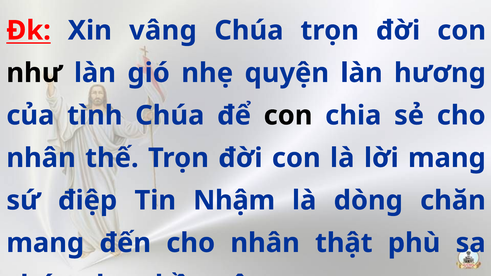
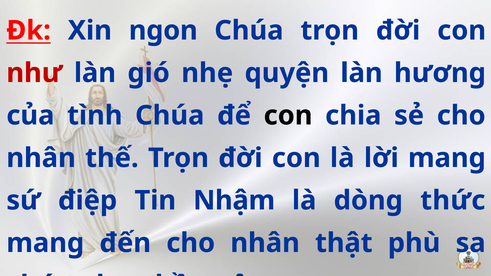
vâng: vâng -> ngon (163, 31)
như colour: black -> red (34, 73)
chăn: chăn -> thức (453, 201)
